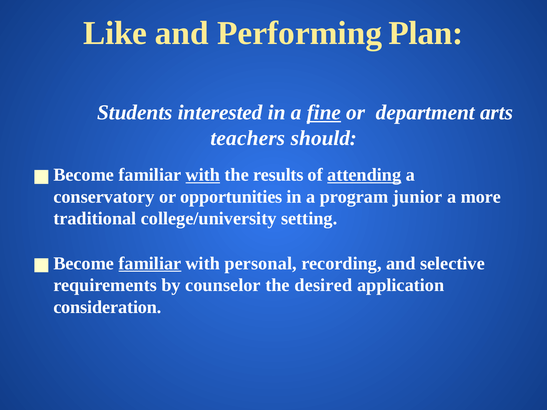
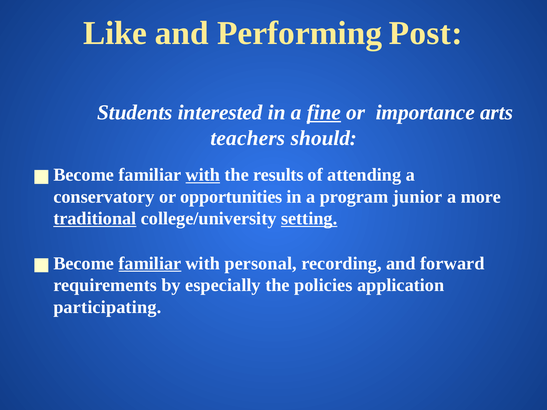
Plan: Plan -> Post (426, 33)
department: department -> importance (425, 113)
attending underline: present -> none (364, 175)
traditional underline: none -> present (95, 219)
setting underline: none -> present (309, 219)
selective: selective -> forward (452, 263)
counselor: counselor -> especially (223, 285)
desired: desired -> policies (323, 285)
consideration: consideration -> participating (107, 307)
